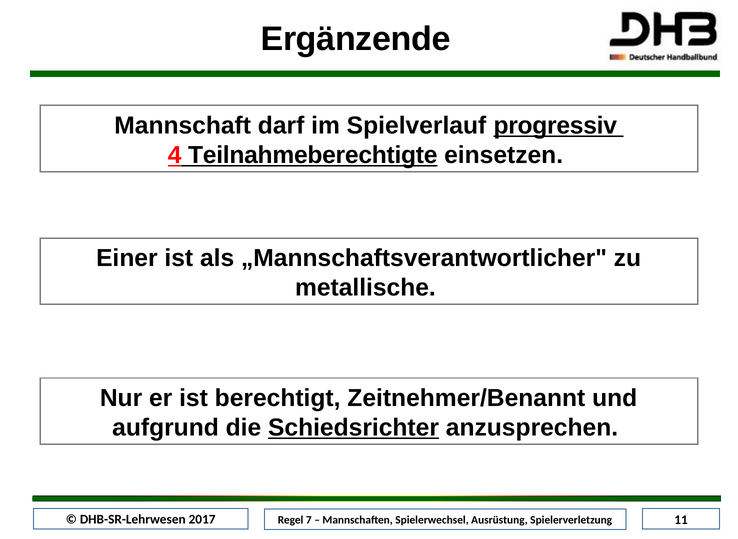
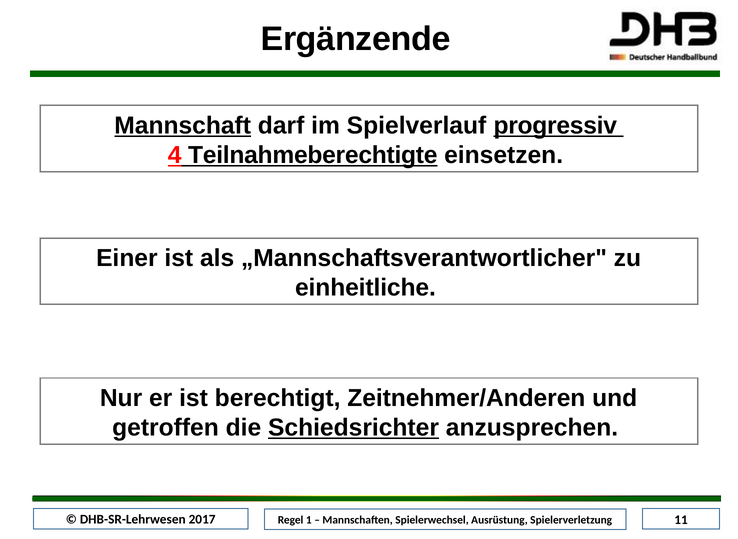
Mannschaft underline: none -> present (183, 126)
metallische: metallische -> einheitliche (365, 288)
Zeitnehmer/Benannt: Zeitnehmer/Benannt -> Zeitnehmer/Anderen (466, 398)
aufgrund: aufgrund -> getroffen (166, 428)
7: 7 -> 1 (309, 520)
